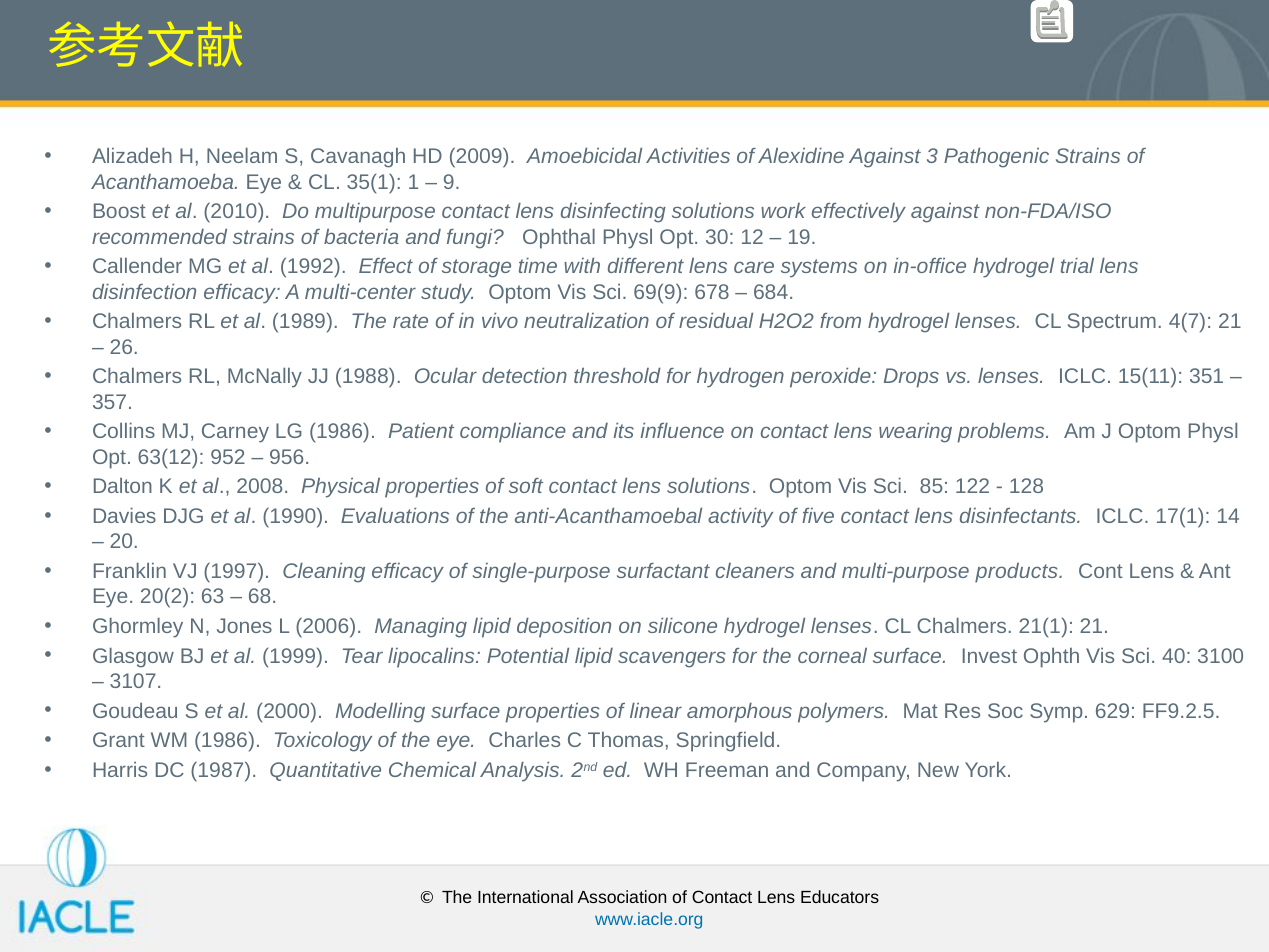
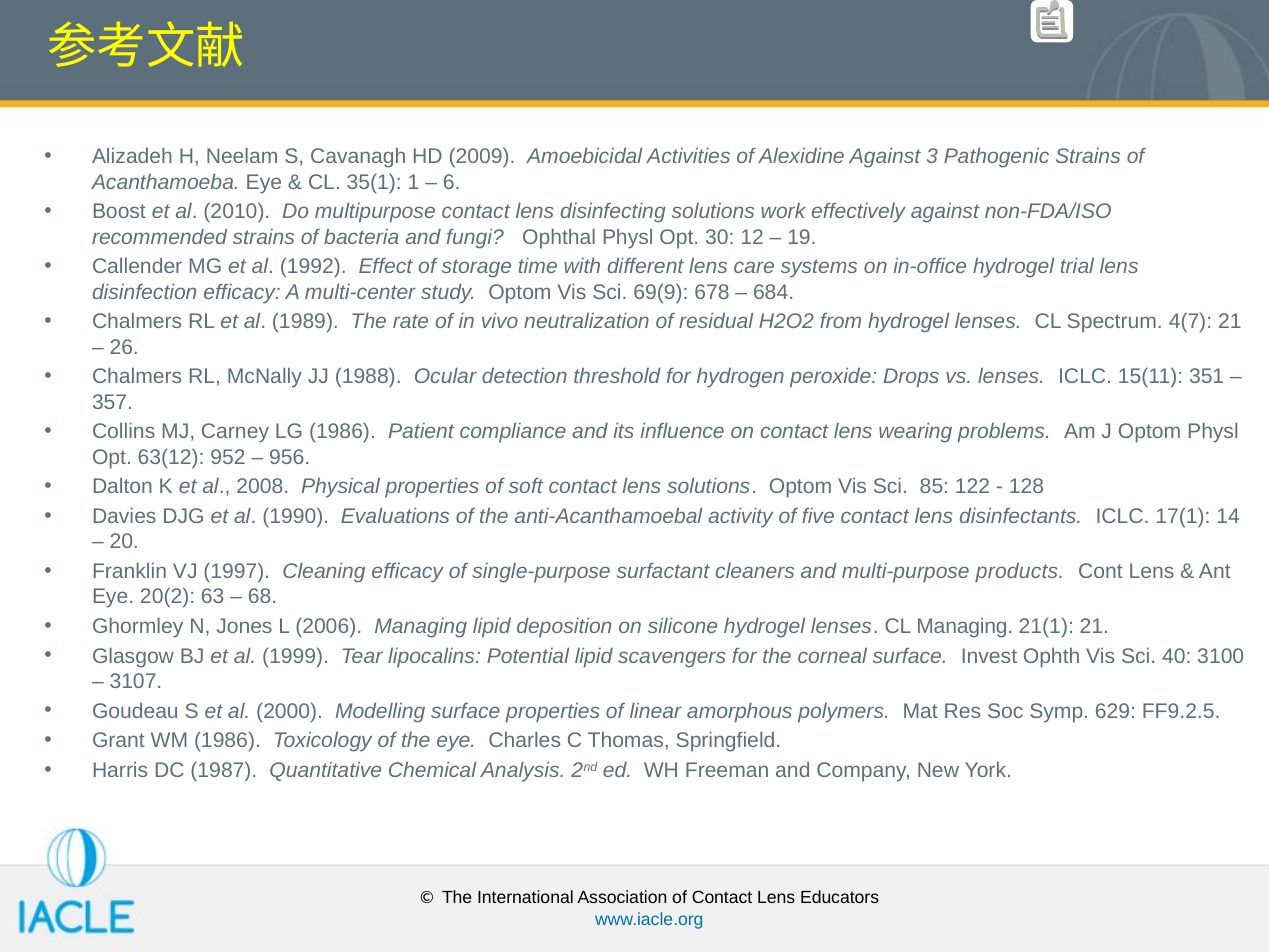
9: 9 -> 6 (452, 182)
CL Chalmers: Chalmers -> Managing (965, 626)
